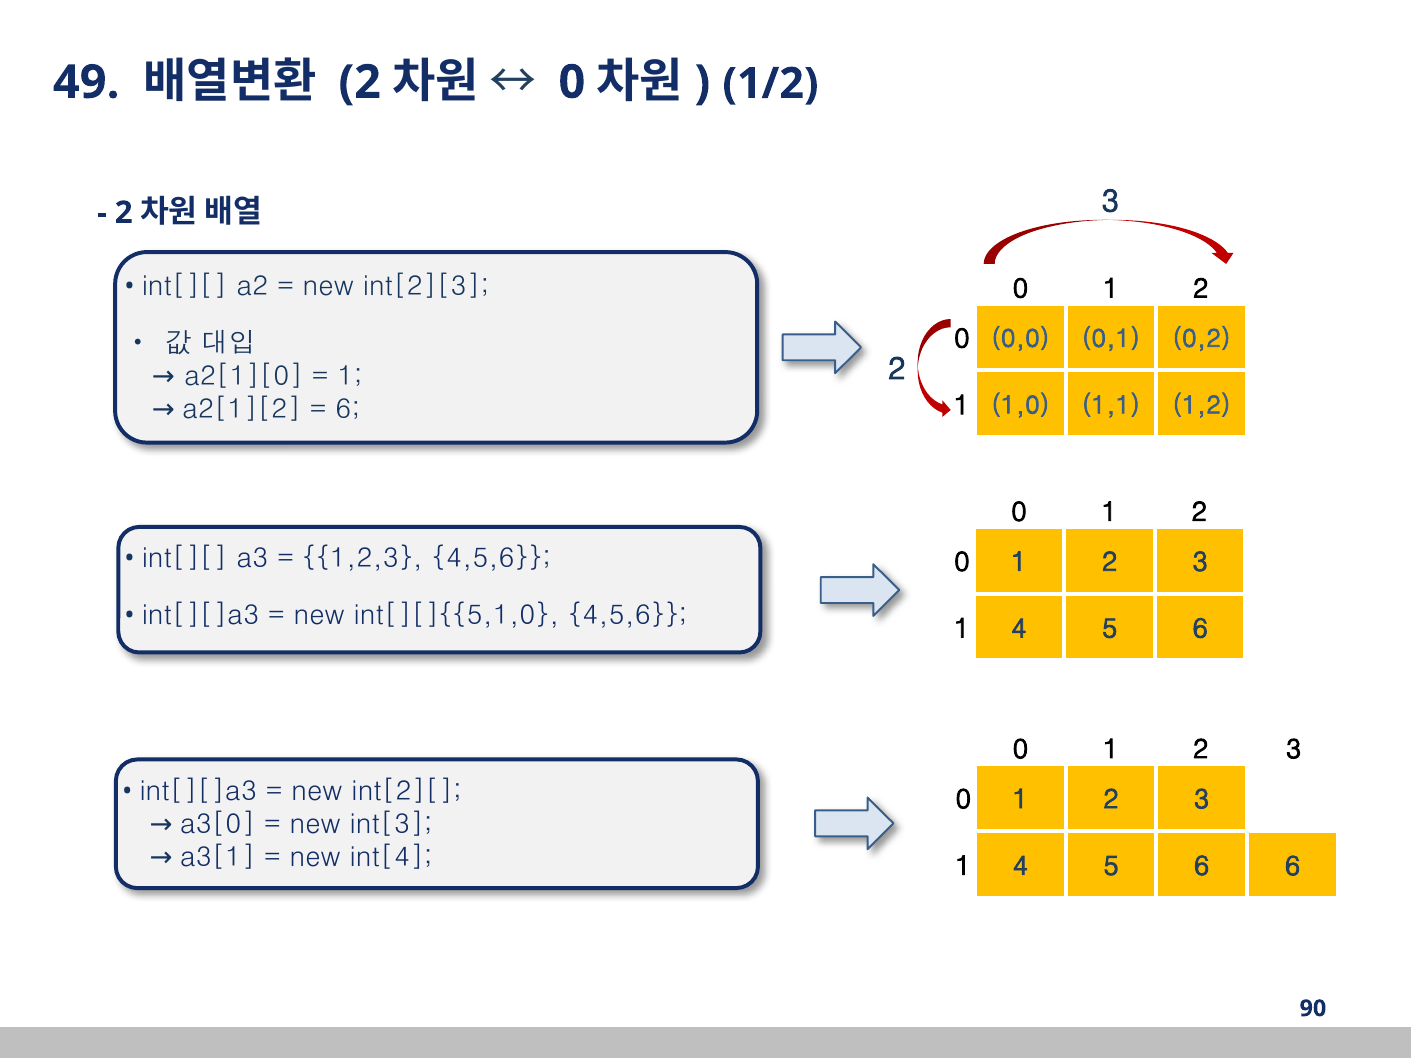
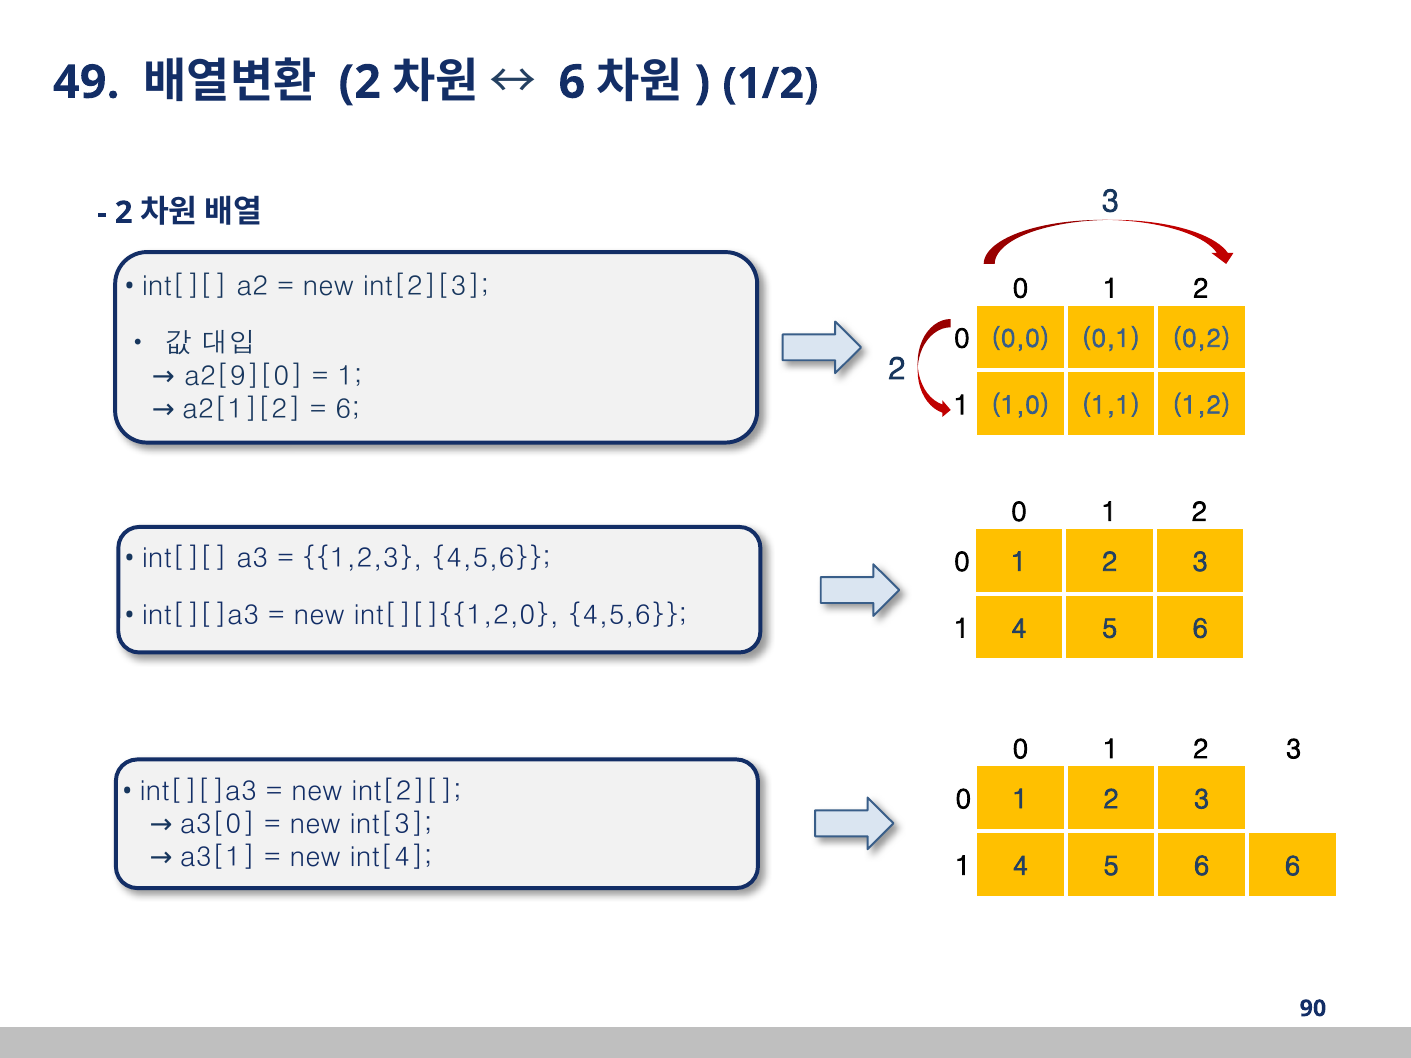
0: 0 -> 6 (572, 82)
a2[1][0: a2[1][0 -> a2[9][0 (244, 376)
int[][]{{5,1,0: int[][]{{5,1,0 -> int[][]{{1,2,0 (457, 615)
